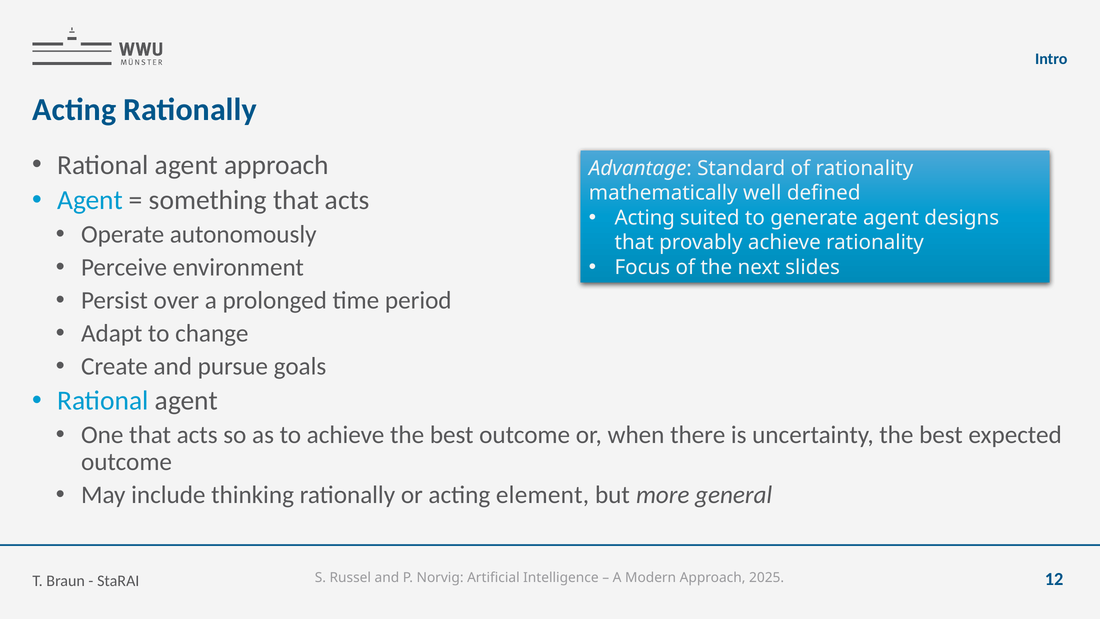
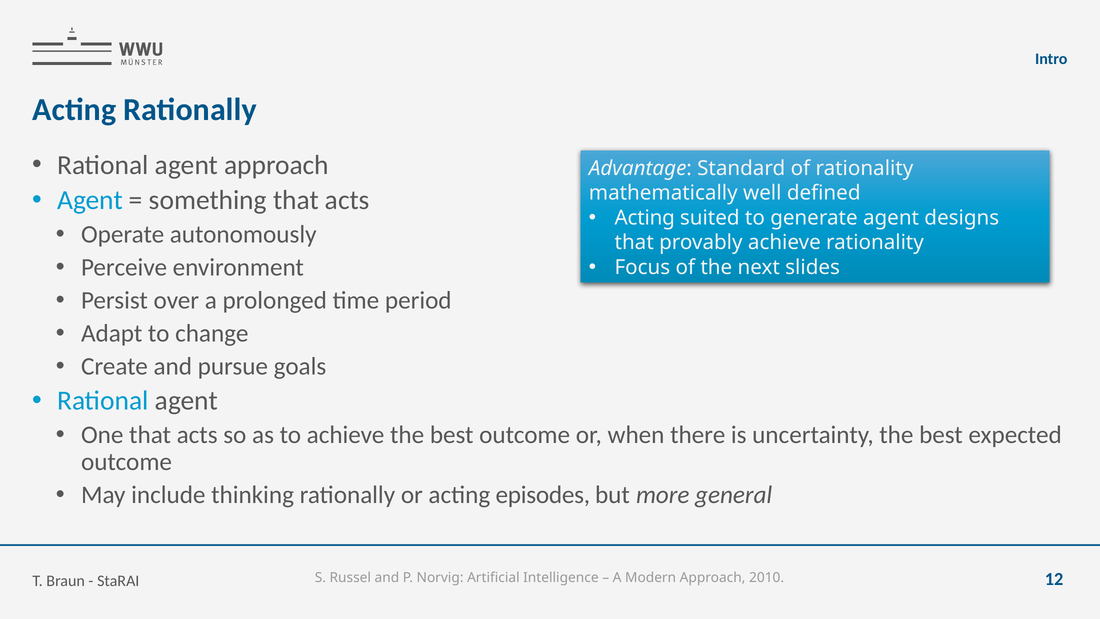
element: element -> episodes (543, 495)
2025: 2025 -> 2010 (767, 577)
